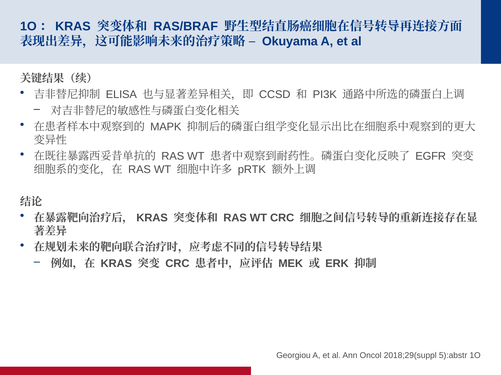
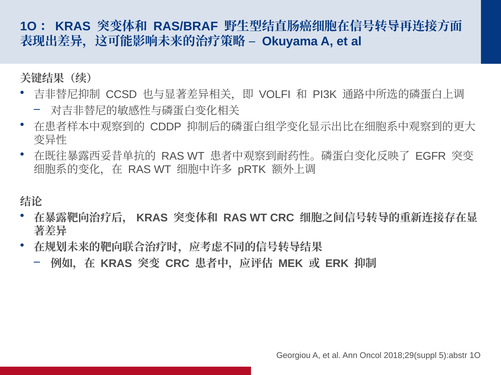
ELISA: ELISA -> CCSD (121, 95)
CCSD: CCSD -> VOLFI (275, 95)
MAPK: MAPK -> CDDP (166, 127)
